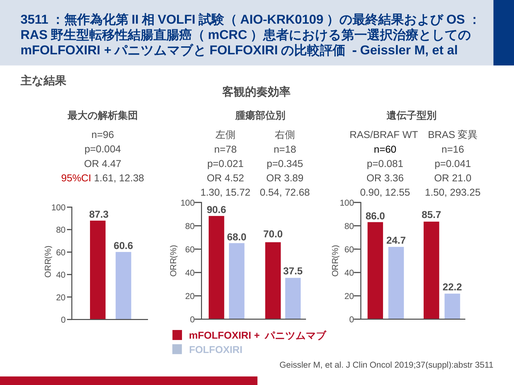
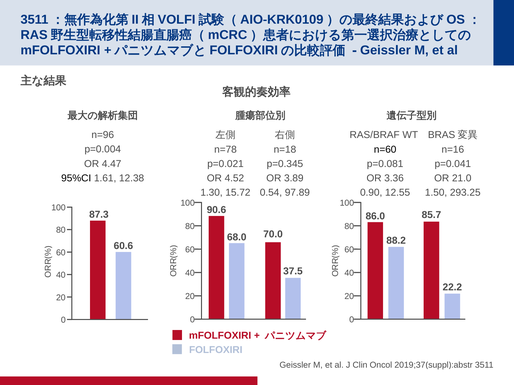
95%CI colour: red -> black (76, 178)
72.68: 72.68 -> 97.89 (297, 193)
24.7: 24.7 -> 88.2 (396, 241)
